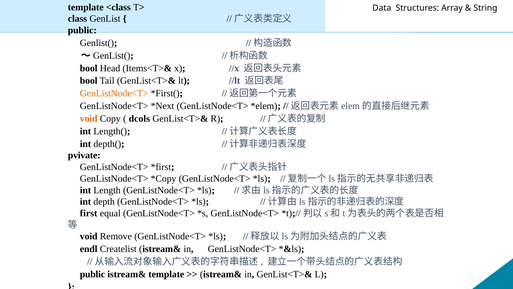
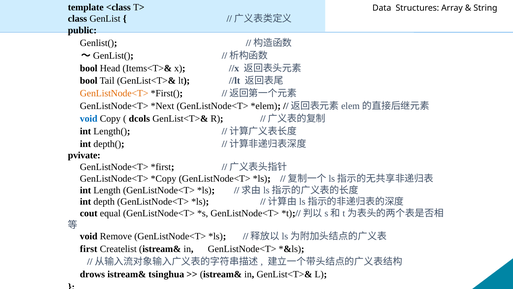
void colour: orange -> blue (89, 118)
first: first -> cout (89, 213)
endl: endl -> first (89, 249)
public: public -> drows (92, 274)
istream& template: template -> tsinghua (166, 274)
